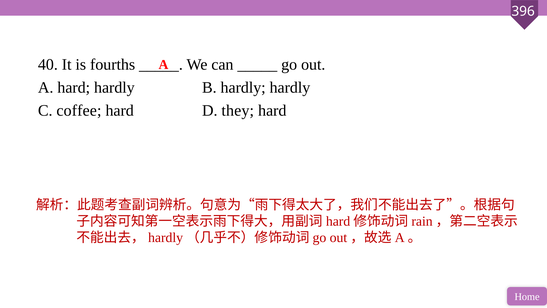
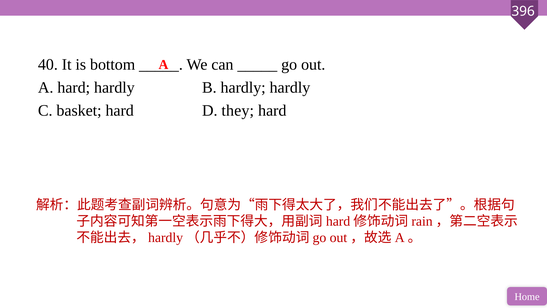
fourths: fourths -> bottom (113, 64)
coffee: coffee -> basket (79, 110)
